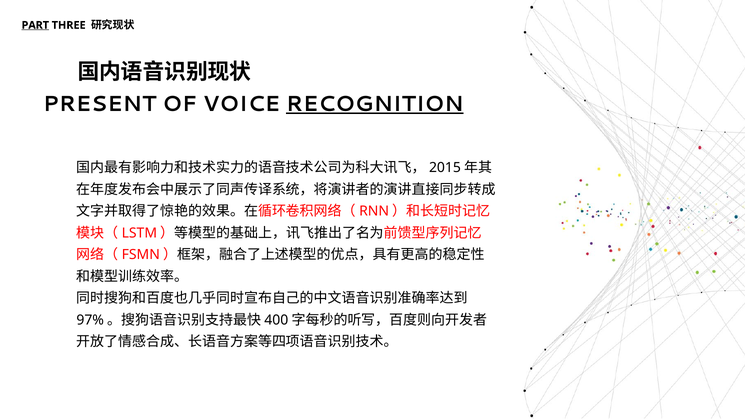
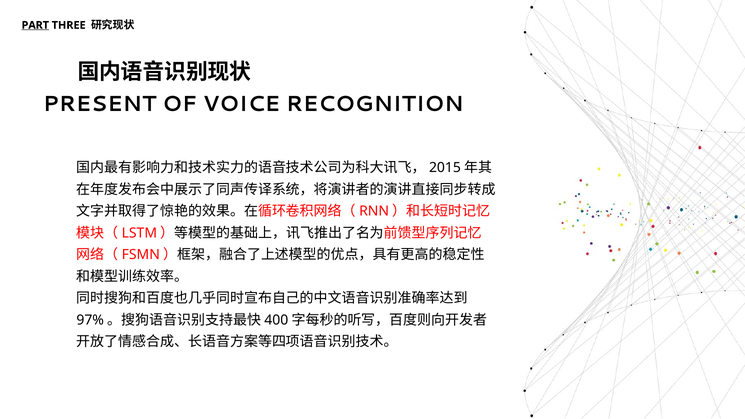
RECOGNITION underline: present -> none (375, 104)
